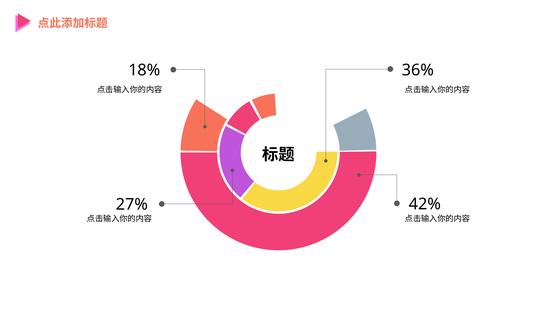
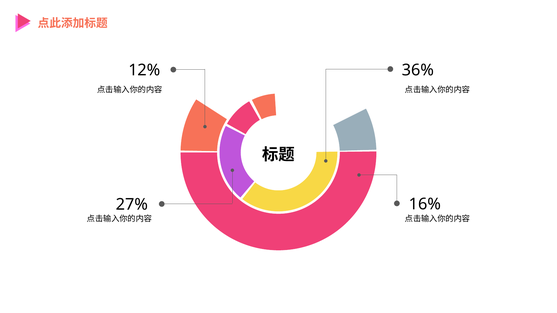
18%: 18% -> 12% (144, 70)
42%: 42% -> 16% (425, 204)
